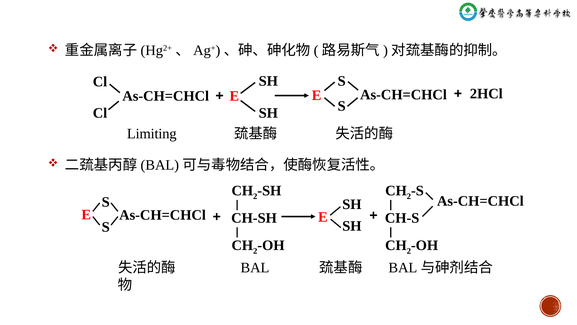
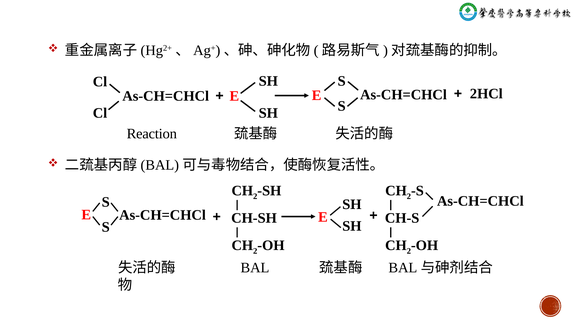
Limiting: Limiting -> Reaction (152, 134)
